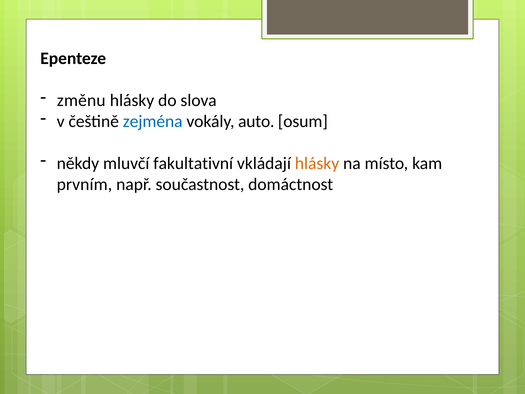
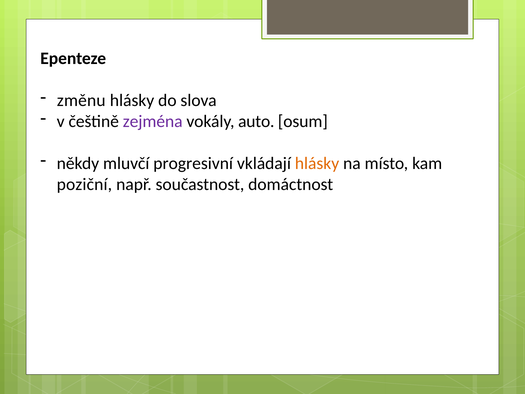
zejména colour: blue -> purple (153, 121)
fakultativní: fakultativní -> progresivní (193, 163)
prvním: prvním -> poziční (84, 184)
